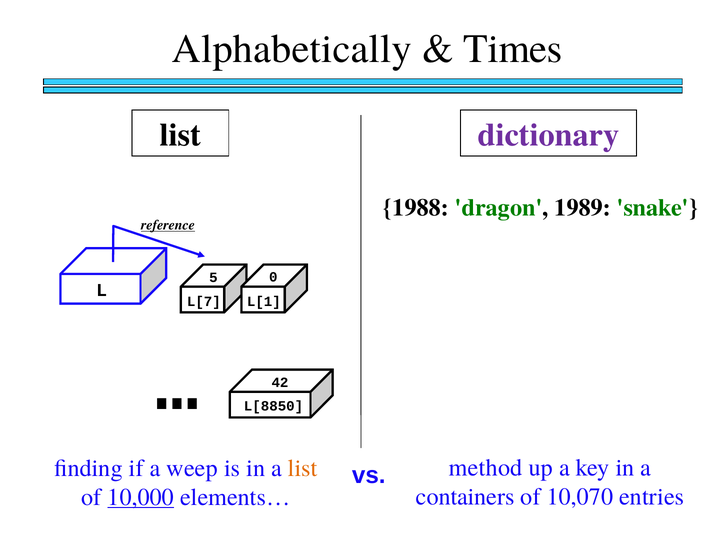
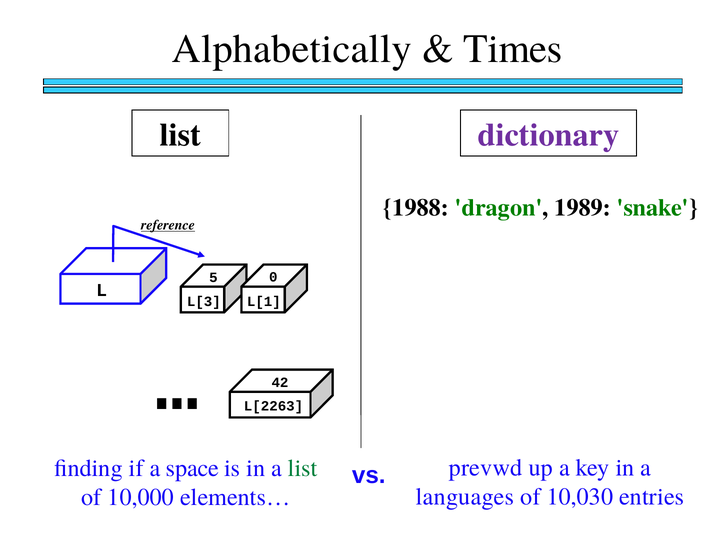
L[7: L[7 -> L[3 (204, 302)
L[8850: L[8850 -> L[2263 (274, 406)
method: method -> prevwd (486, 467)
weep: weep -> space (192, 468)
list colour: orange -> green (303, 468)
containers: containers -> languages (465, 496)
10,070: 10,070 -> 10,030 (580, 496)
10,000 underline: present -> none (141, 497)
